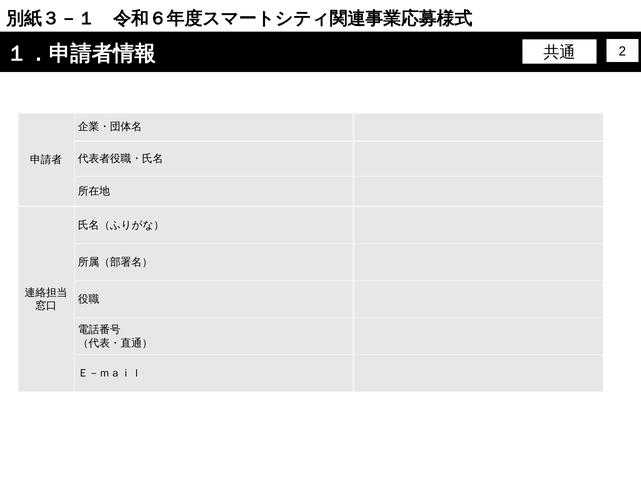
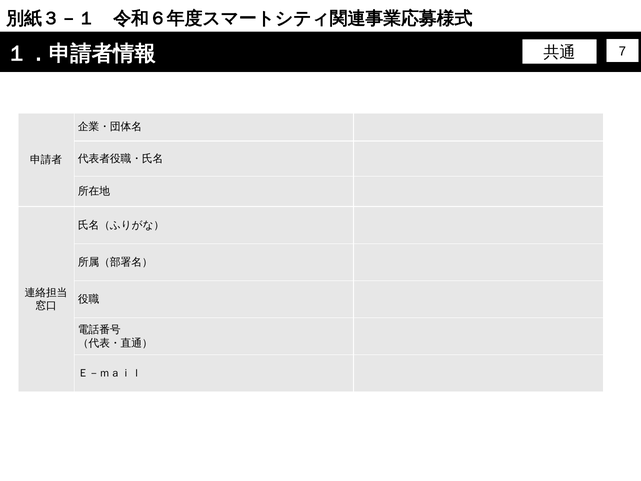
2: 2 -> 7 (622, 51)
